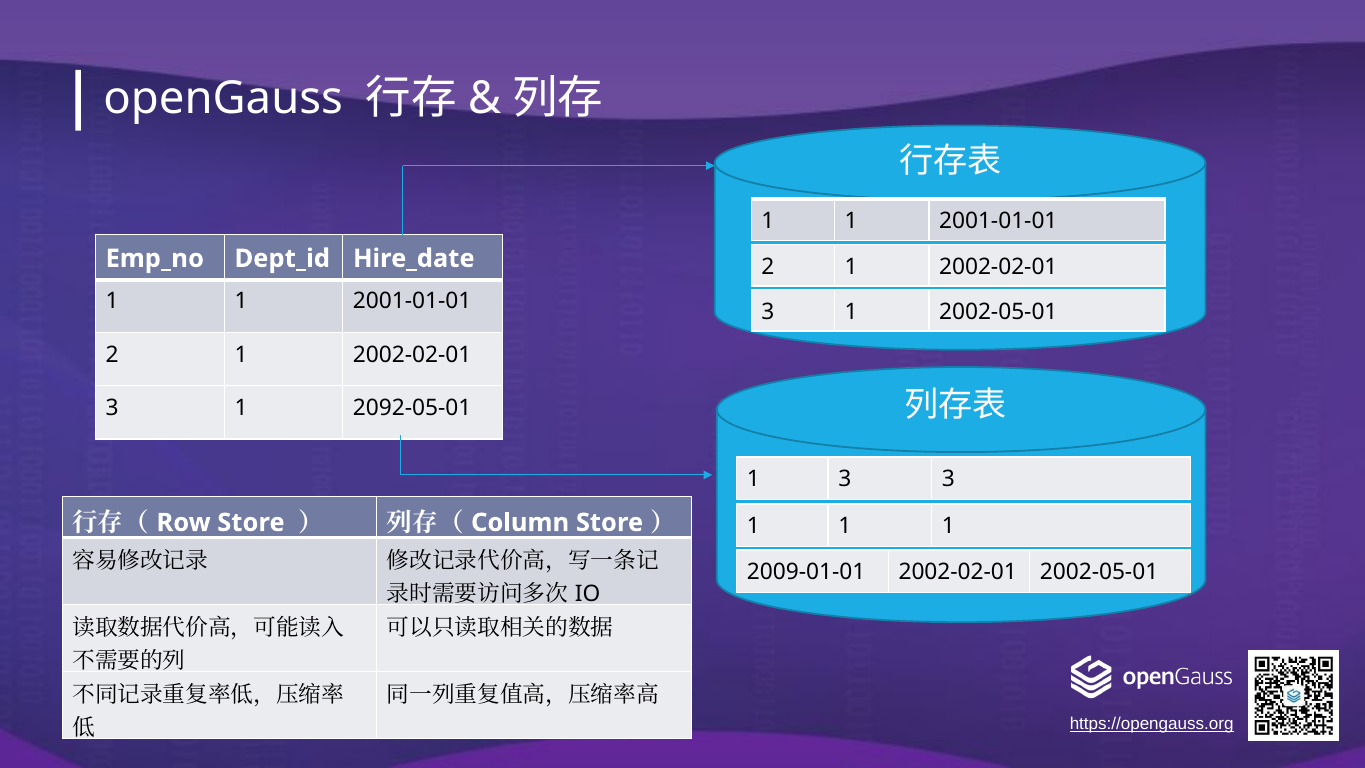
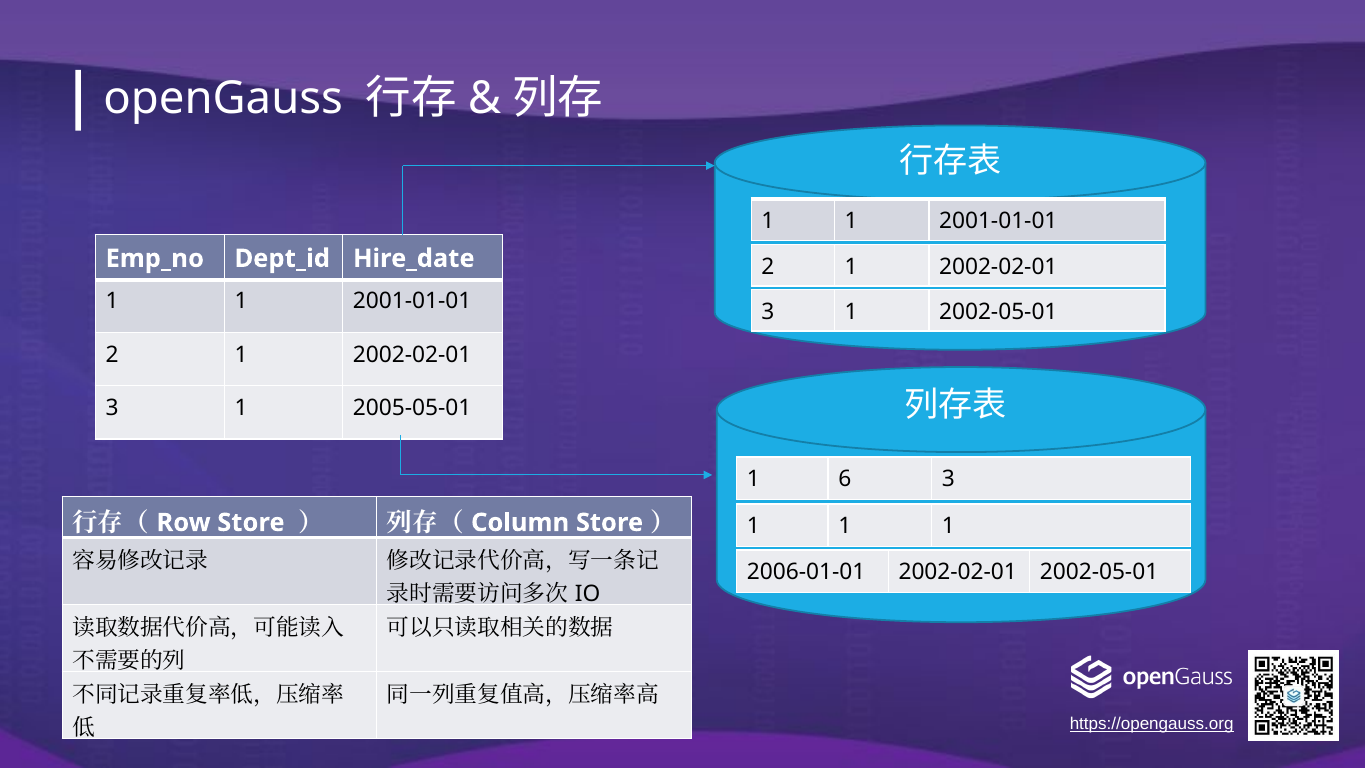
2092-05-01: 2092-05-01 -> 2005-05-01 (412, 408)
1 3: 3 -> 6 (845, 479)
2009-01-01: 2009-01-01 -> 2006-01-01 (806, 572)
